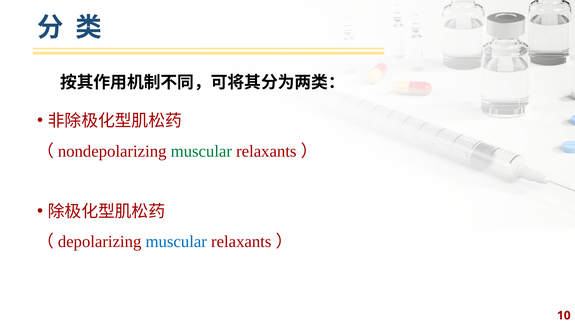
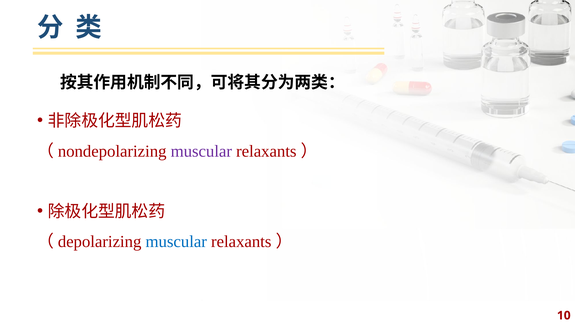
muscular colour: green -> purple (201, 151)
